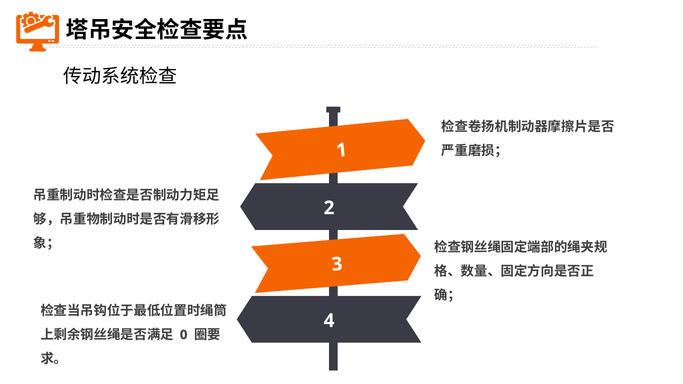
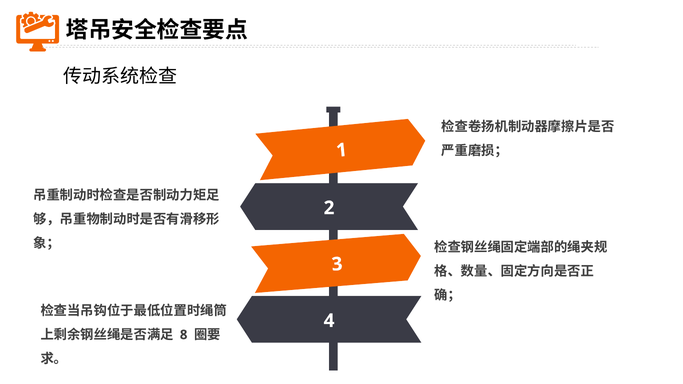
0: 0 -> 8 (184, 335)
